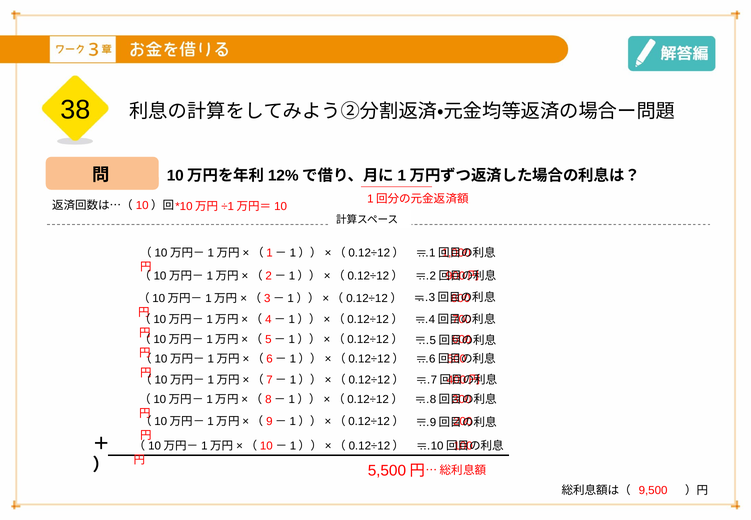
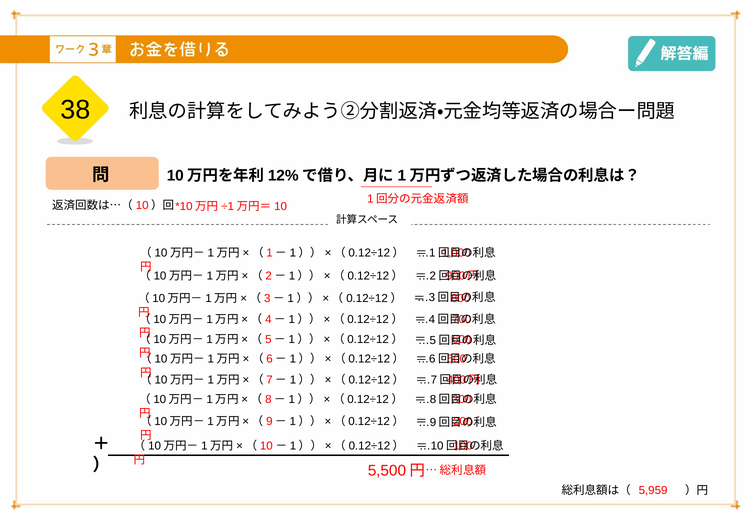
9,500: 9,500 -> 5,959 (653, 490)
